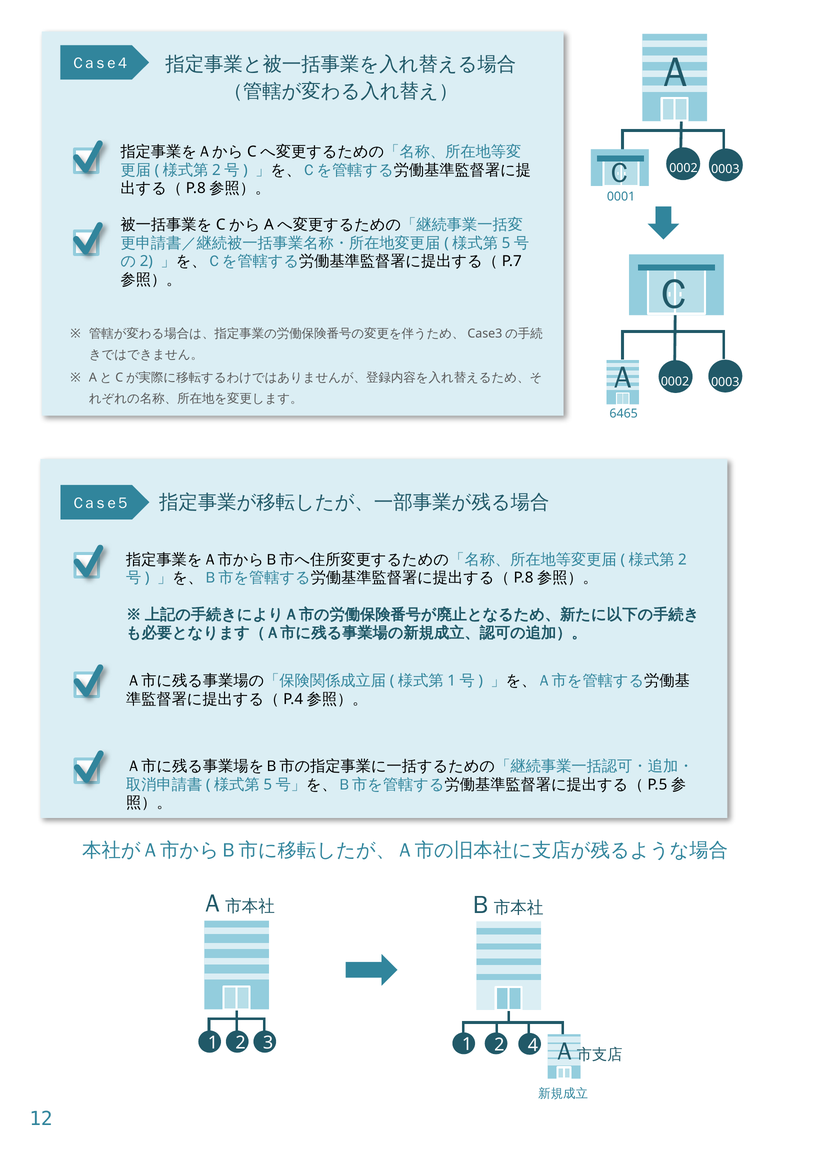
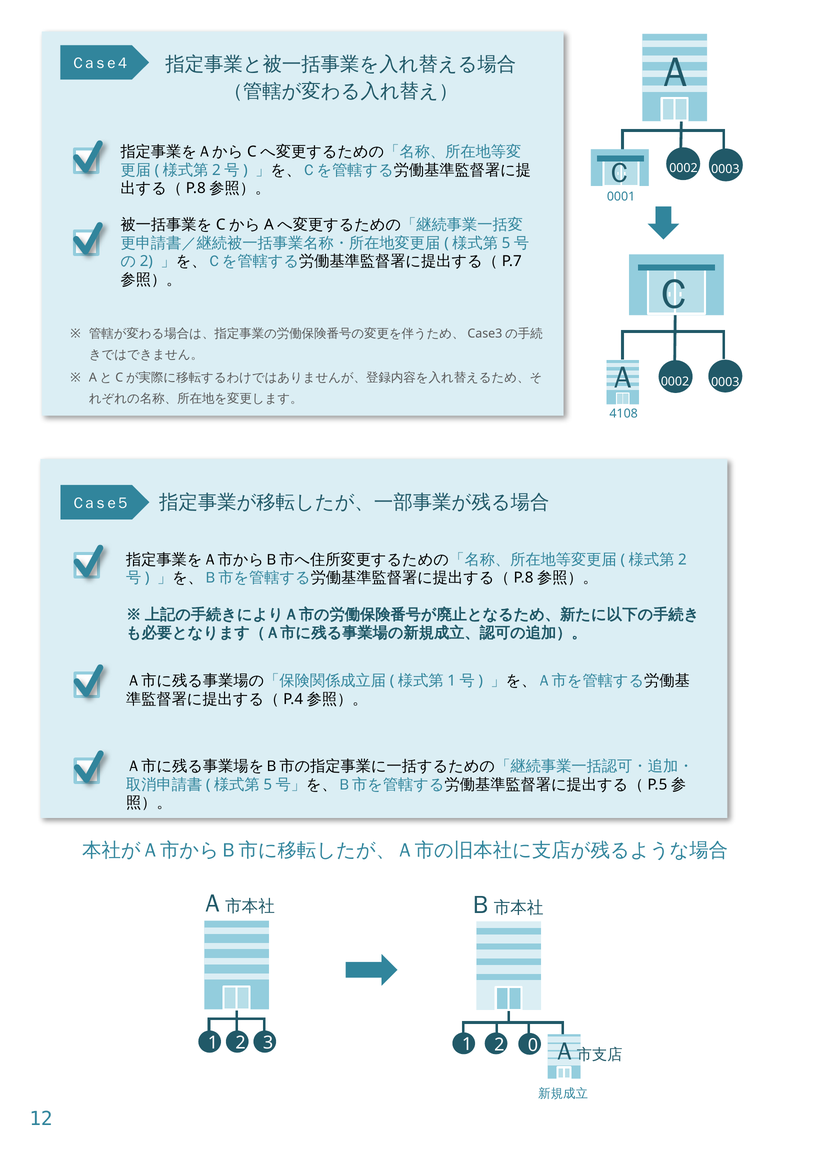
6465: 6465 -> 4108 (624, 414)
4: 4 -> 0 (533, 1046)
